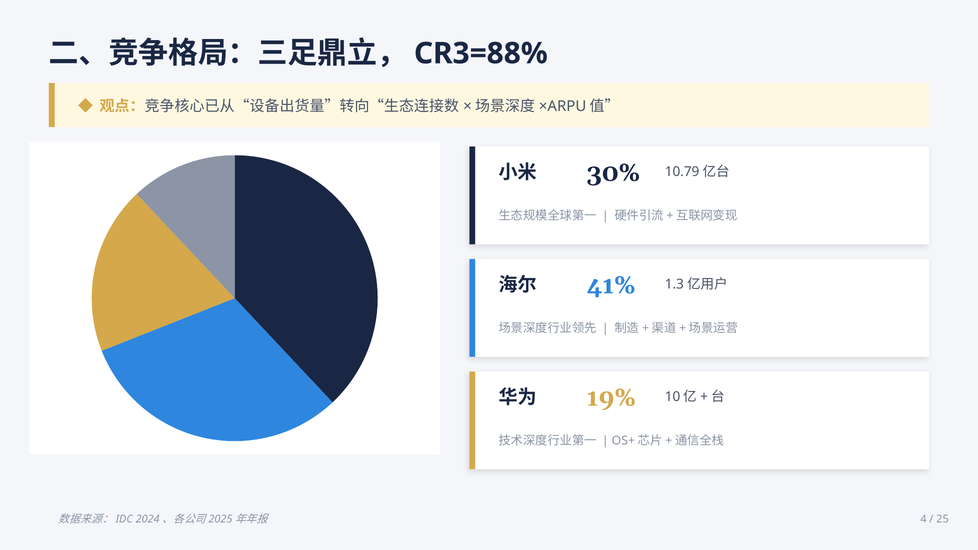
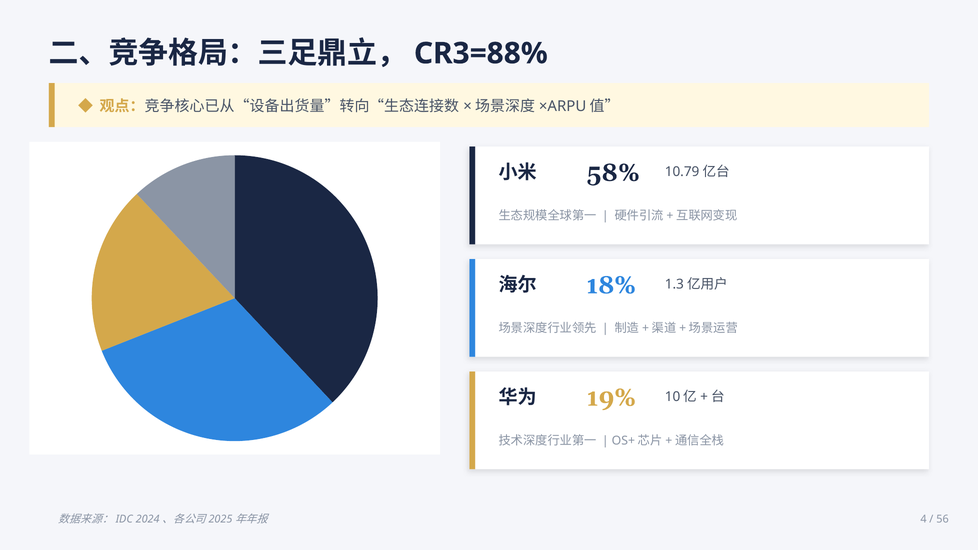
30%: 30% -> 58% (613, 173)
41%: 41% -> 18% (611, 285)
25: 25 -> 56 (943, 519)
